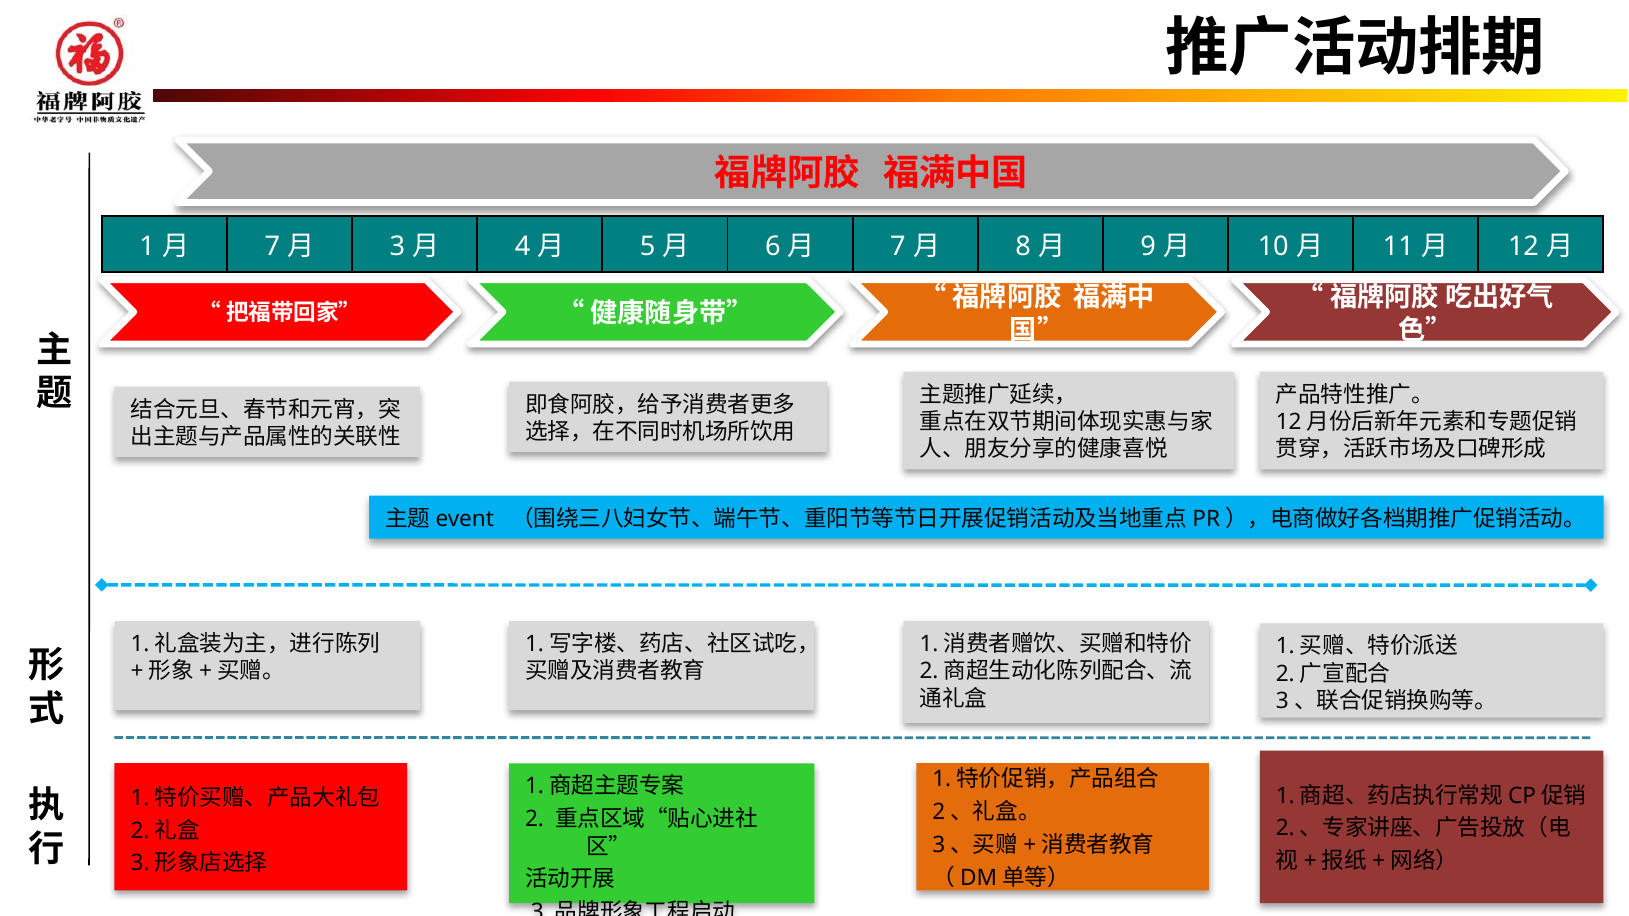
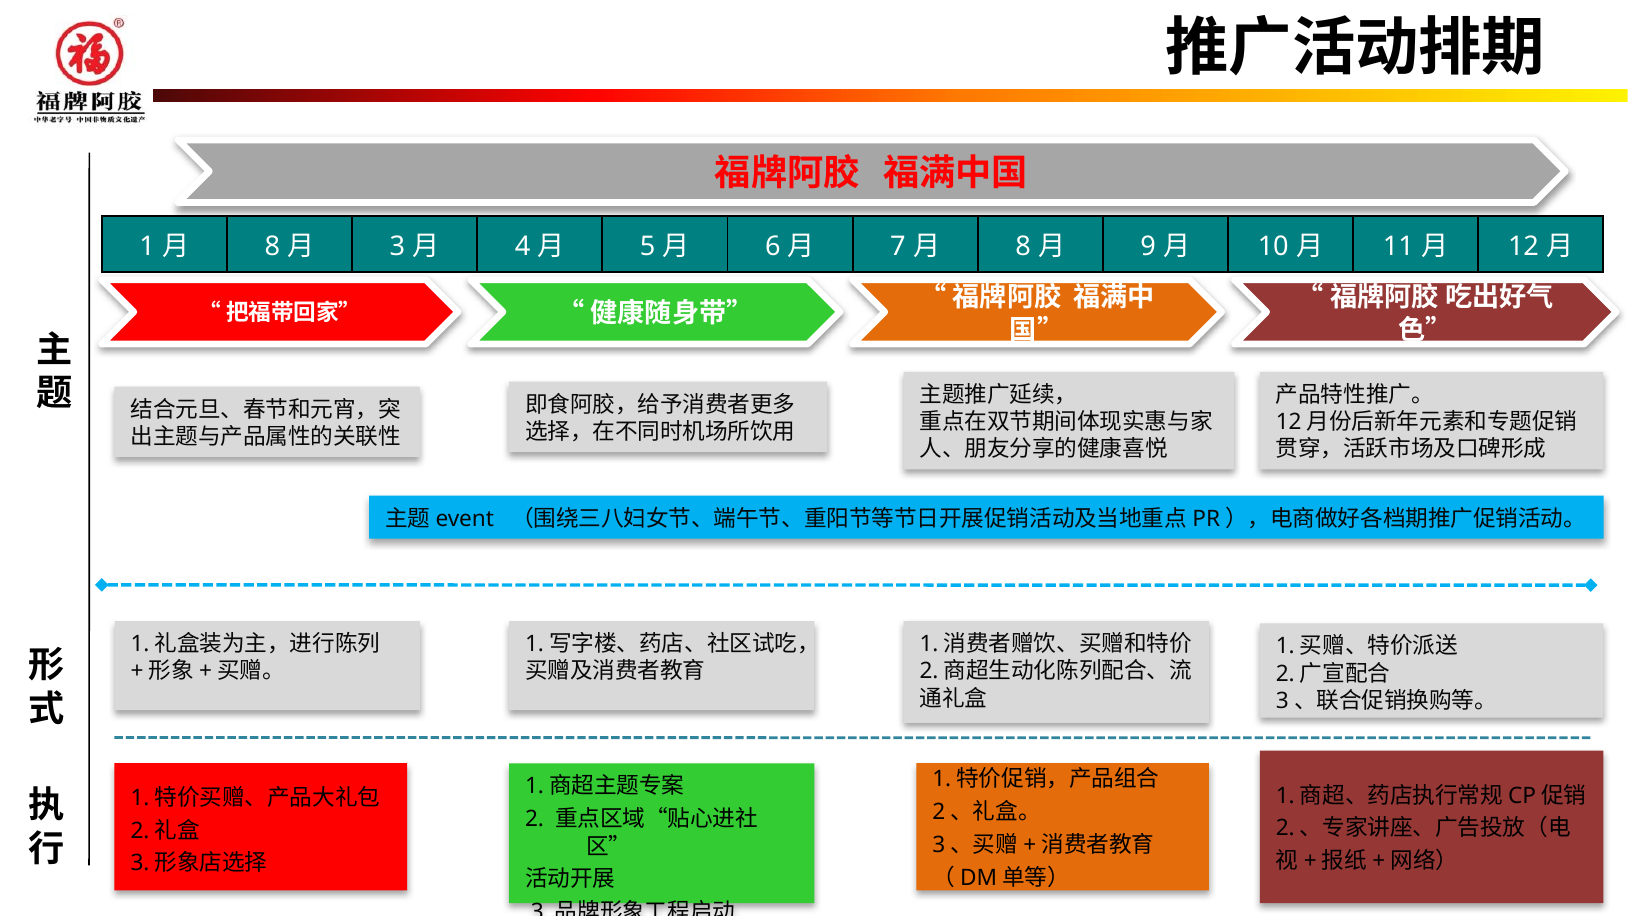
7: 7 -> 8 (272, 247)
